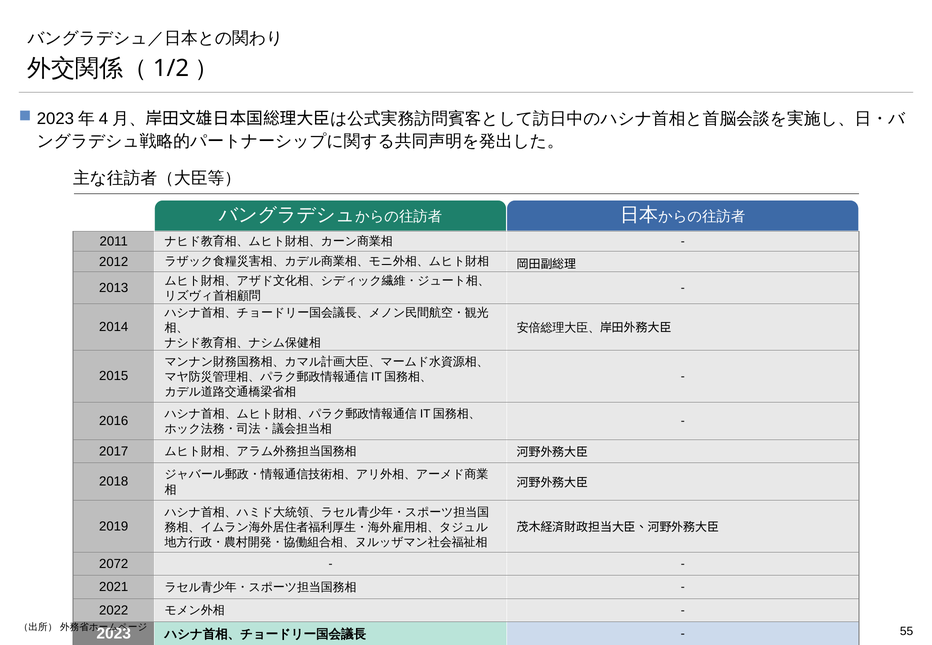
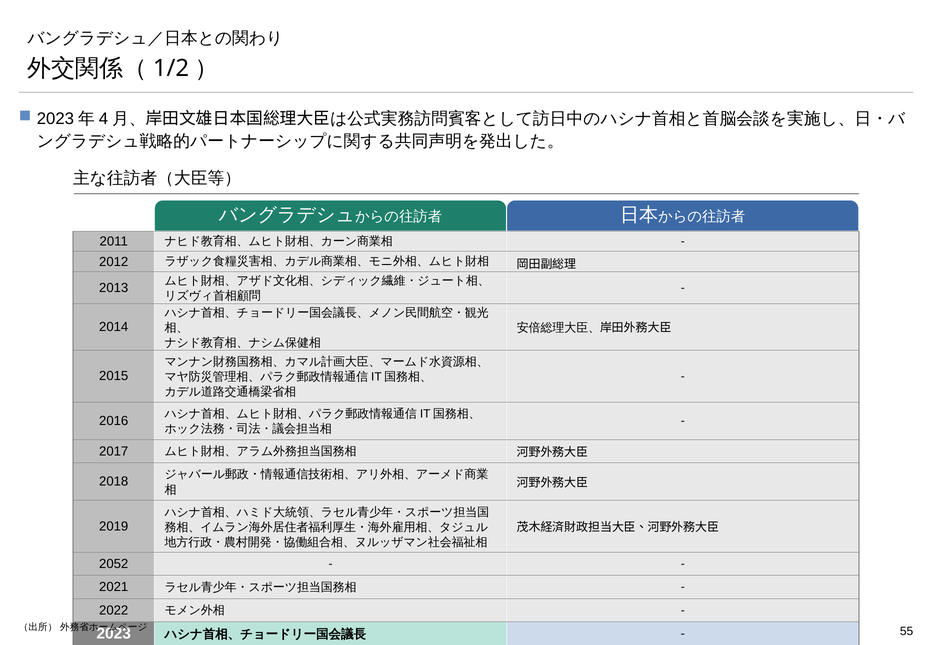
2072: 2072 -> 2052 (114, 564)
